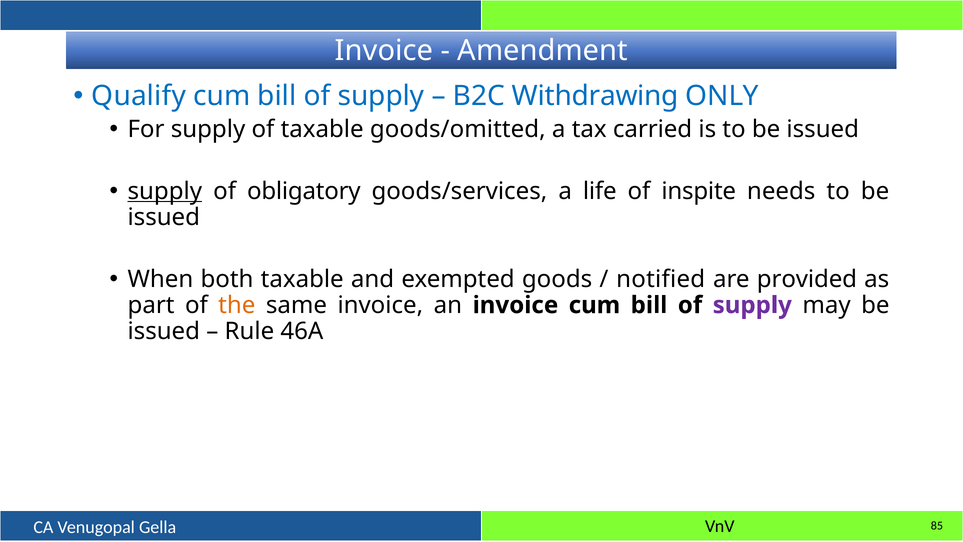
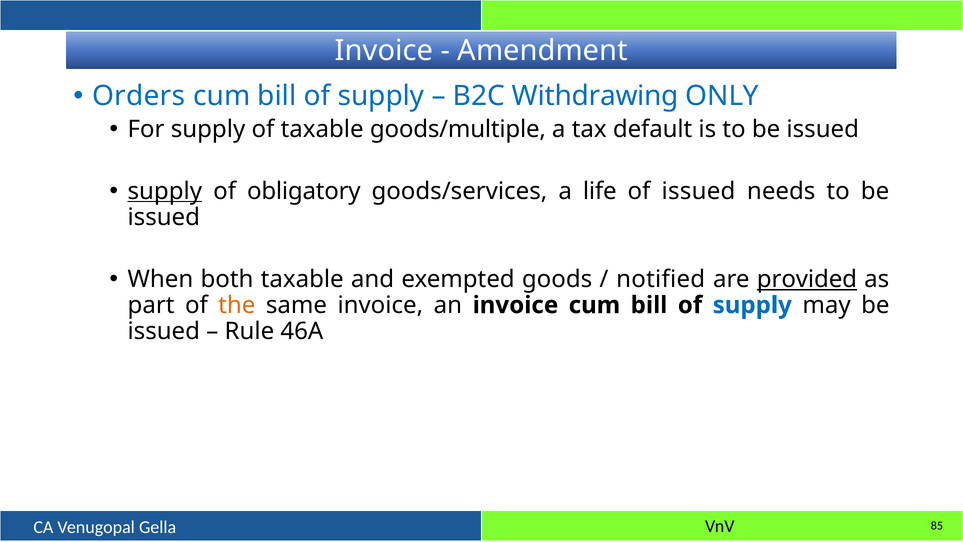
Qualify: Qualify -> Orders (139, 96)
goods/omitted: goods/omitted -> goods/multiple (458, 129)
carried: carried -> default (653, 129)
of inspite: inspite -> issued (699, 191)
provided underline: none -> present (807, 279)
supply colour: purple -> blue (752, 305)
